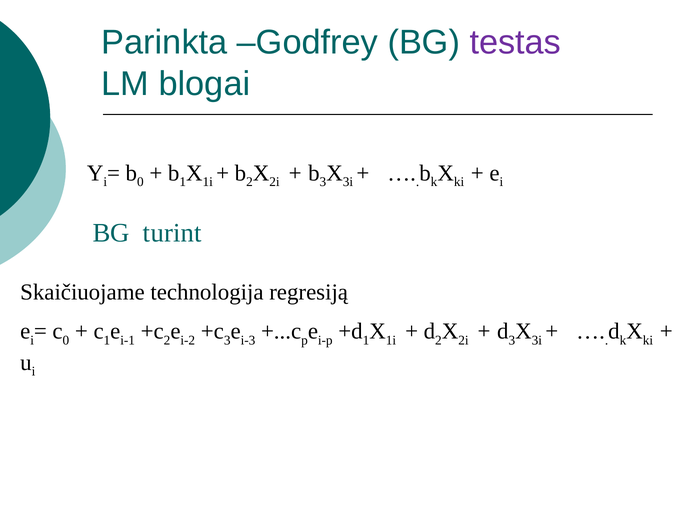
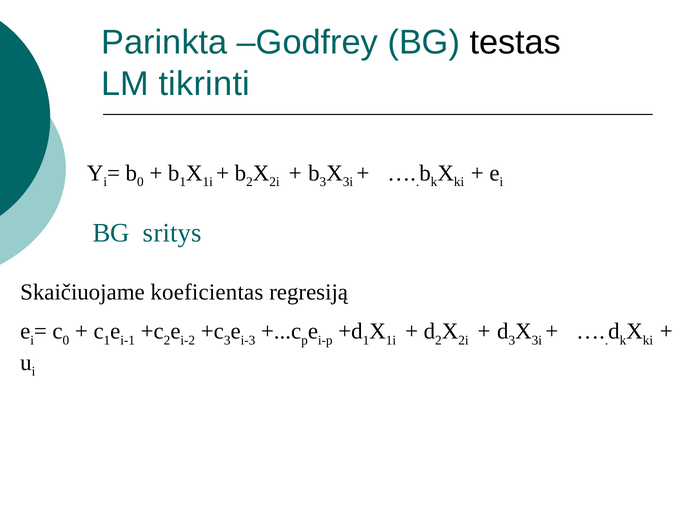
testas colour: purple -> black (515, 43)
blogai: blogai -> tikrinti (204, 84)
turint: turint -> sritys (172, 233)
technologija: technologija -> koeficientas (207, 293)
